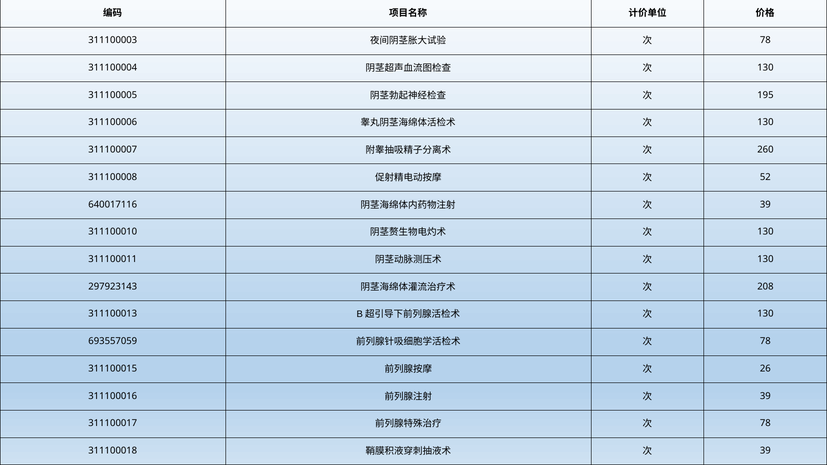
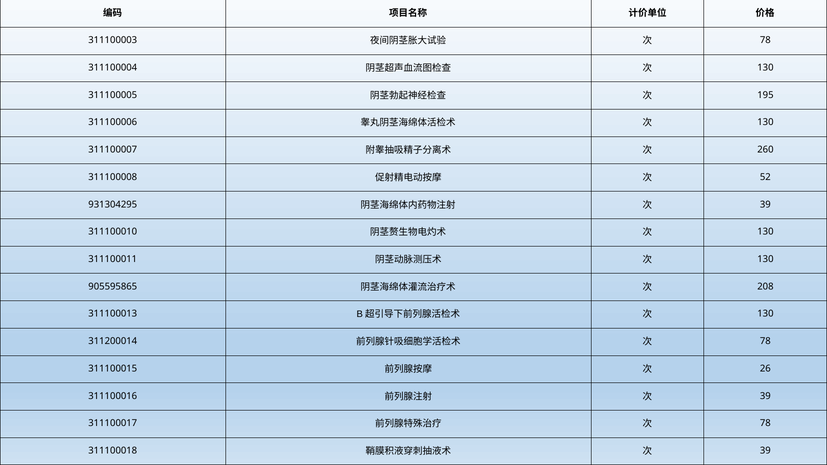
640017116: 640017116 -> 931304295 (113, 204)
297923143: 297923143 -> 905595865 (113, 287)
693557059: 693557059 -> 311200014 (113, 341)
